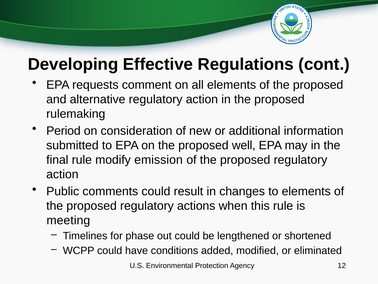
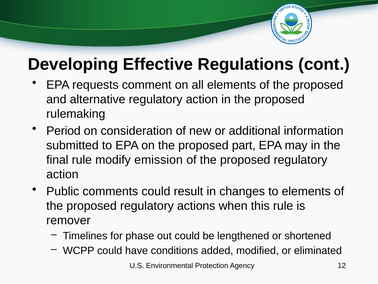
well: well -> part (244, 145)
meeting: meeting -> remover (68, 220)
